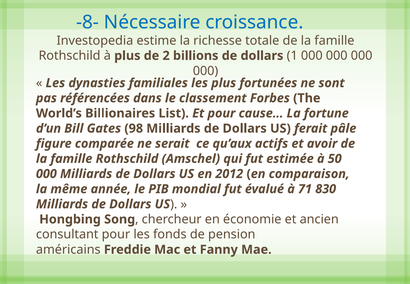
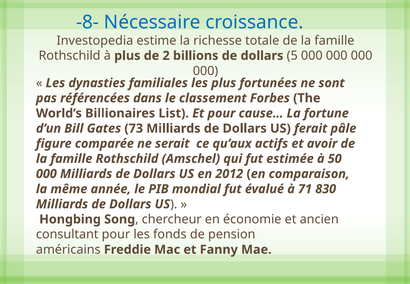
1: 1 -> 5 (292, 56)
98: 98 -> 73 (134, 128)
